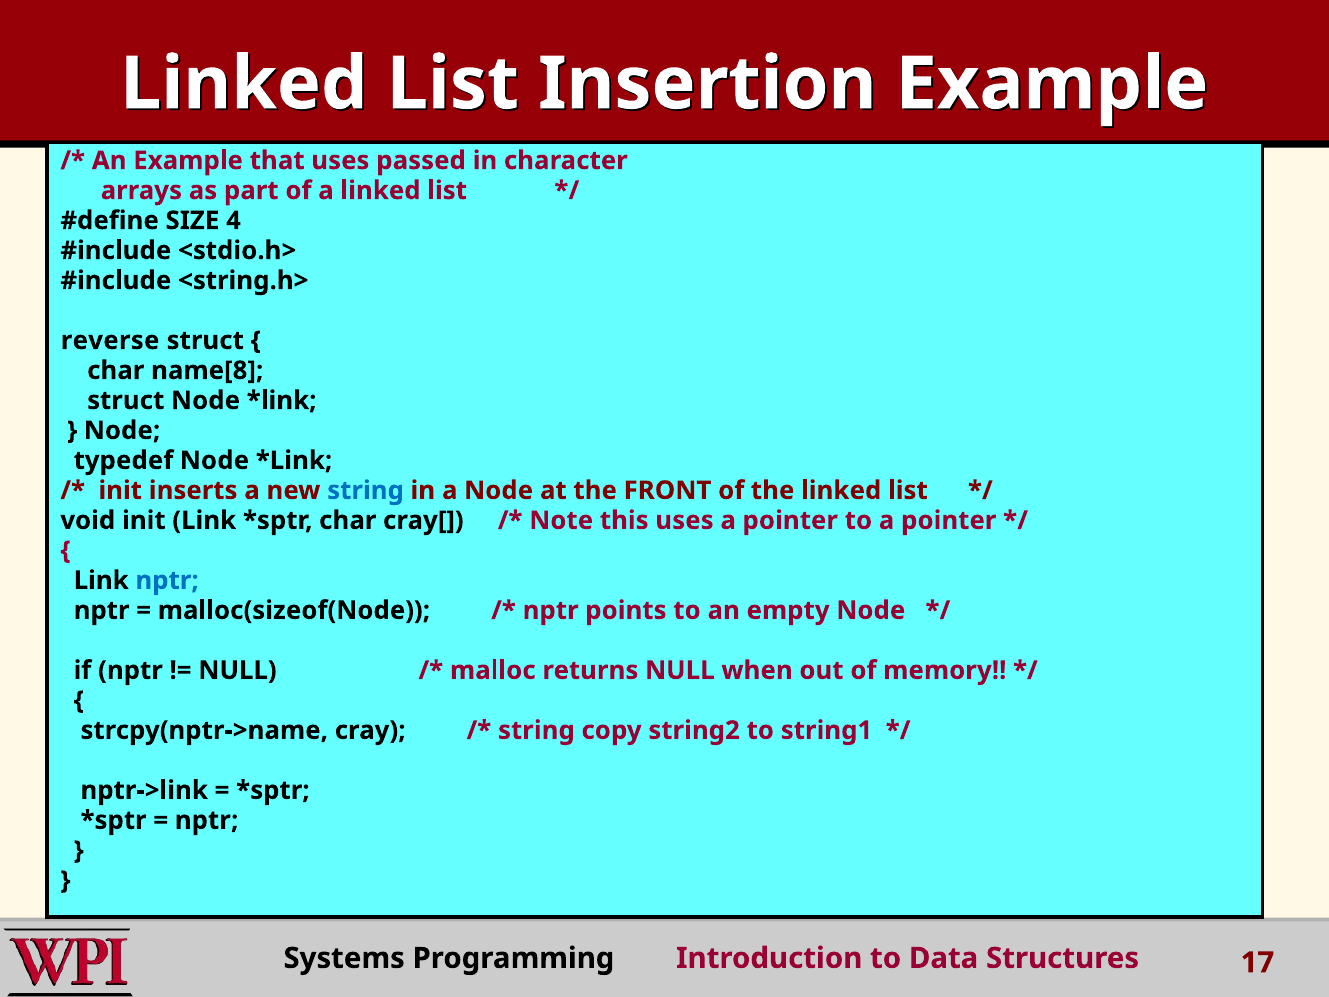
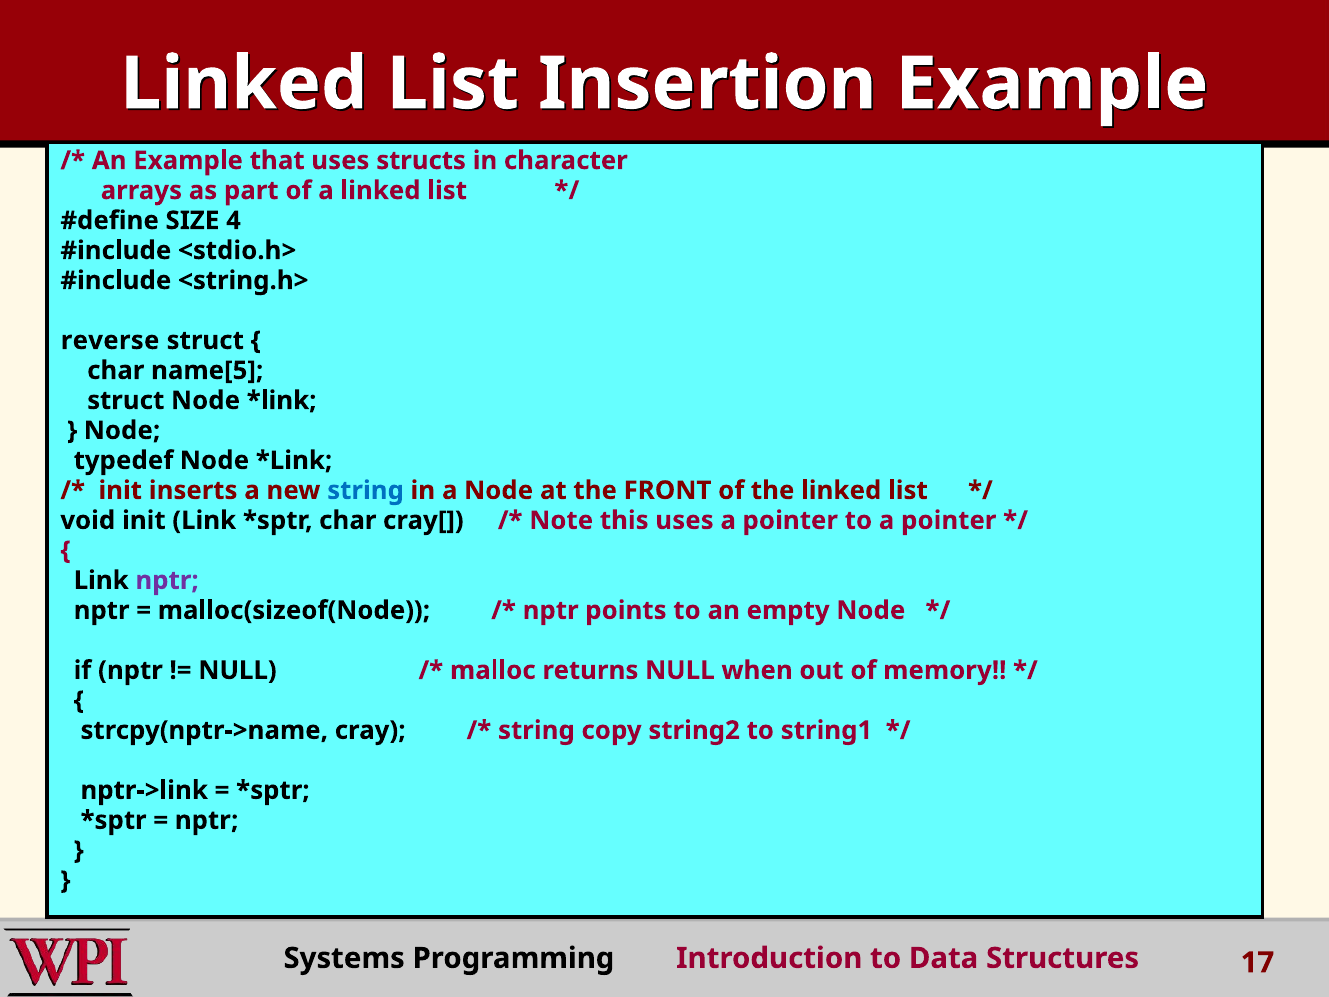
passed: passed -> structs (421, 161)
name[8: name[8 -> name[5 (207, 370)
nptr colour: blue -> purple (167, 580)
